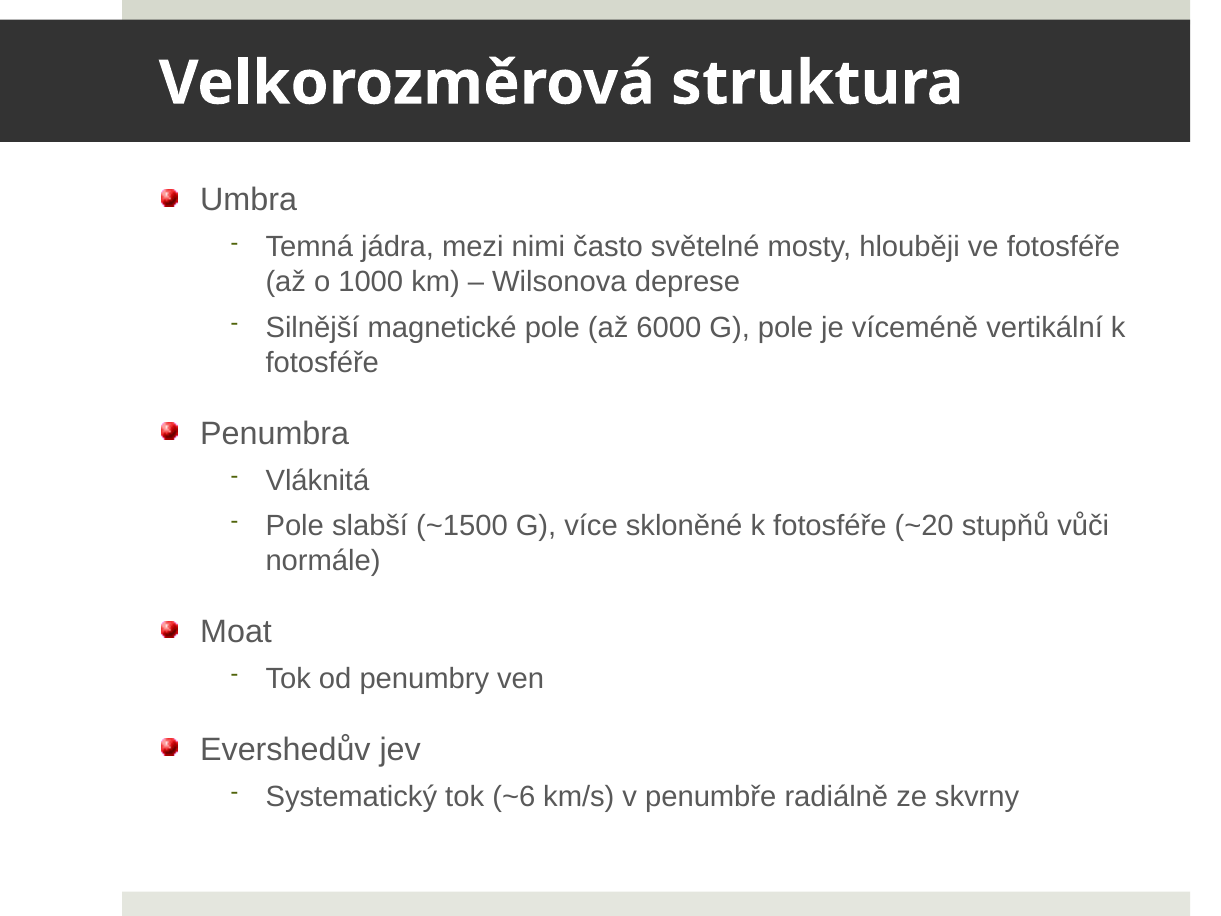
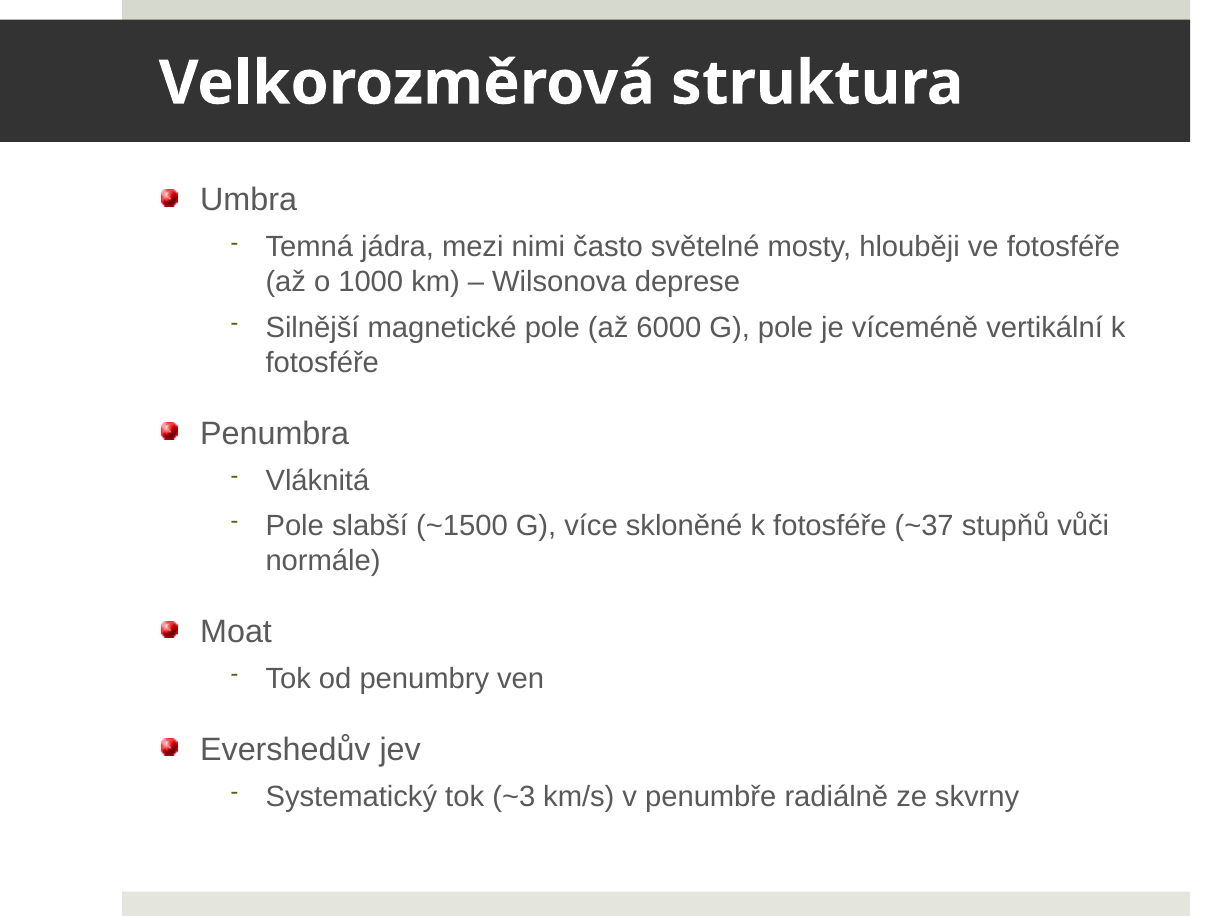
~20: ~20 -> ~37 (924, 525)
~6: ~6 -> ~3 (514, 796)
